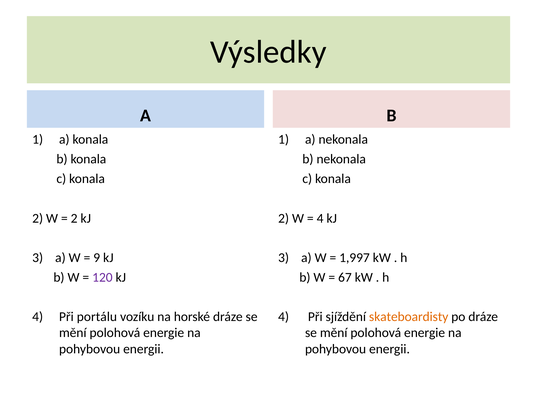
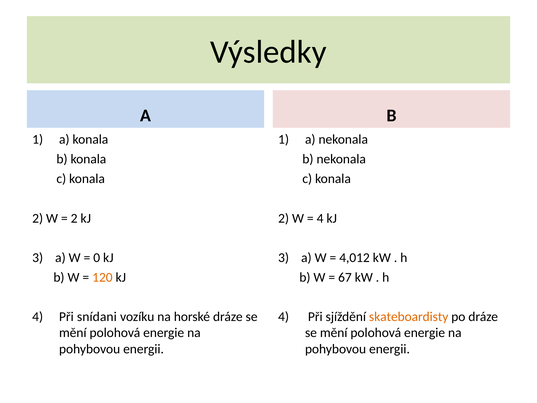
9: 9 -> 0 (97, 257)
1,997: 1,997 -> 4,012 (355, 257)
120 colour: purple -> orange (102, 277)
portálu: portálu -> snídani (97, 317)
